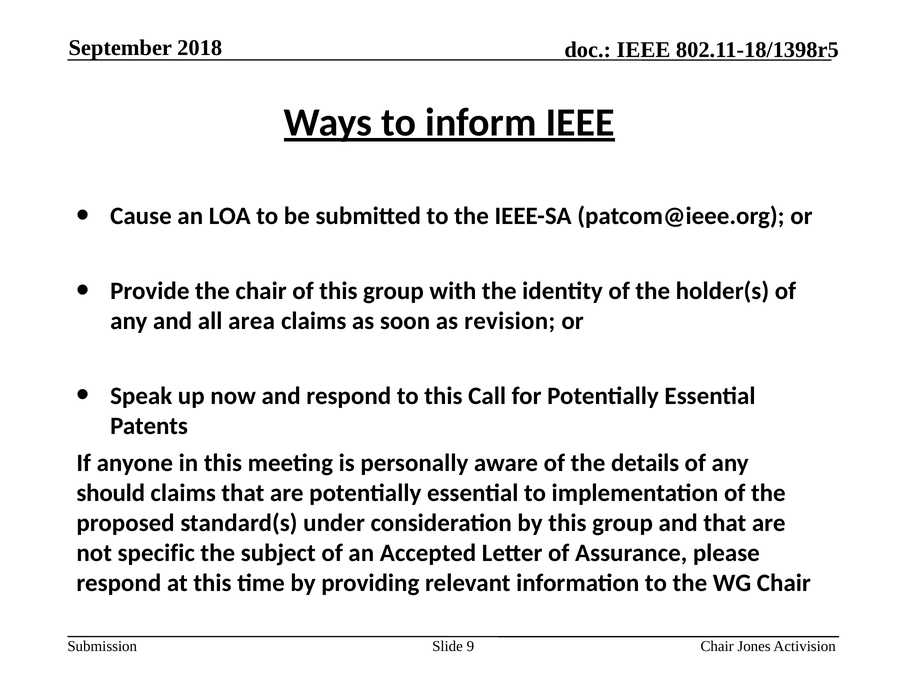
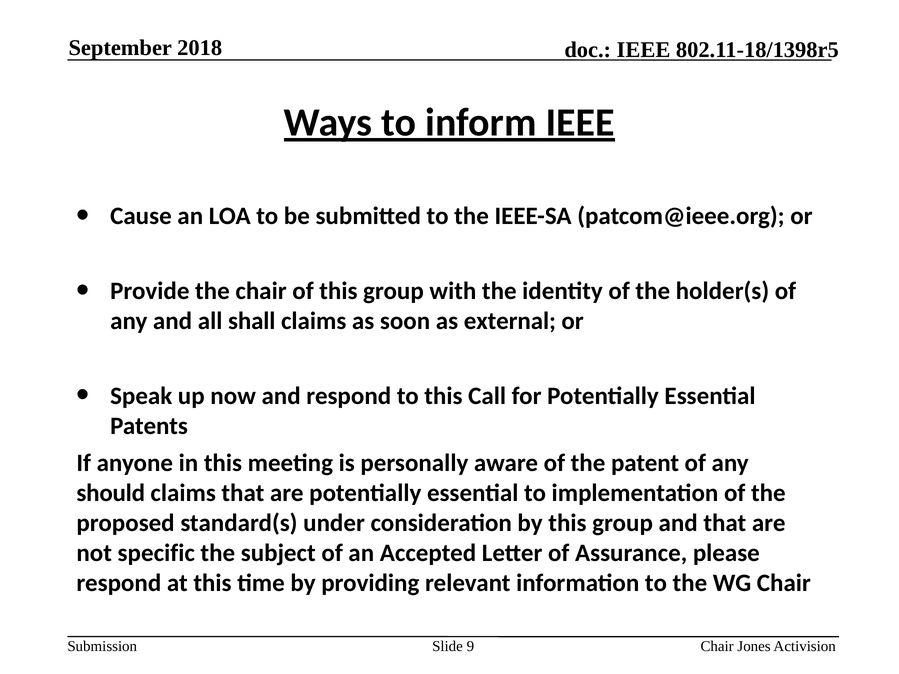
area: area -> shall (252, 321)
revision: revision -> external (510, 321)
details: details -> patent (645, 463)
